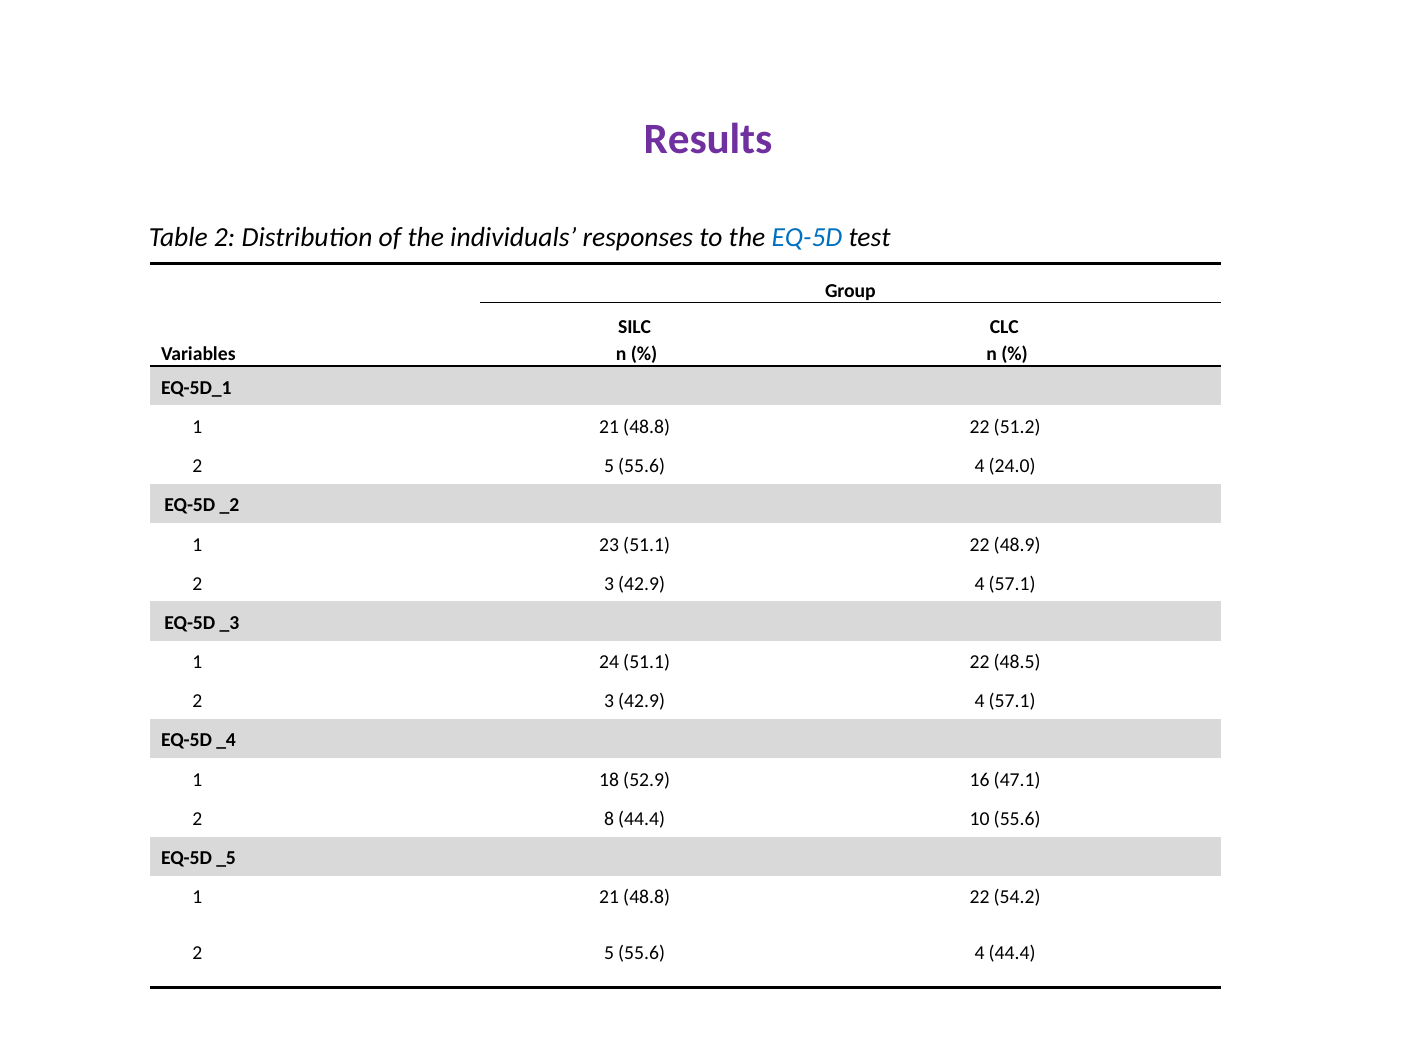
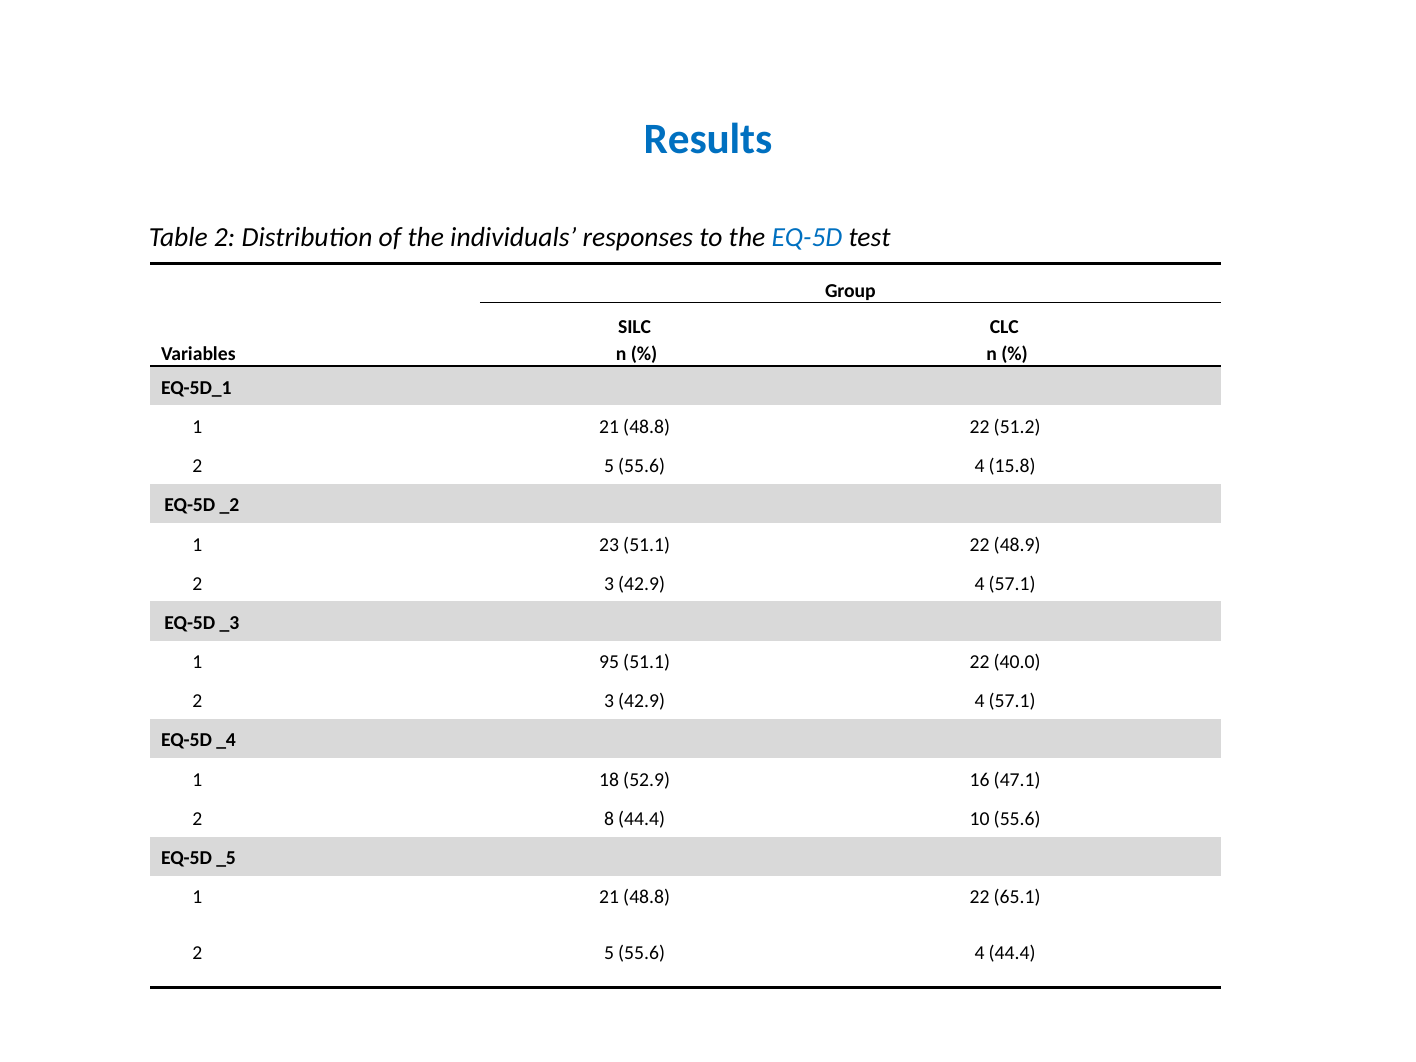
Results colour: purple -> blue (708, 139)
24.0: 24.0 -> 15.8 (1012, 466)
24: 24 -> 95 (609, 662)
48.5: 48.5 -> 40.0 (1017, 662)
54.2: 54.2 -> 65.1 (1017, 897)
